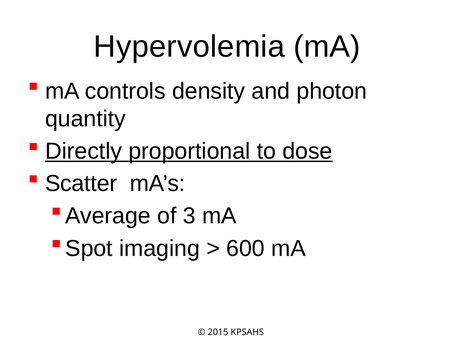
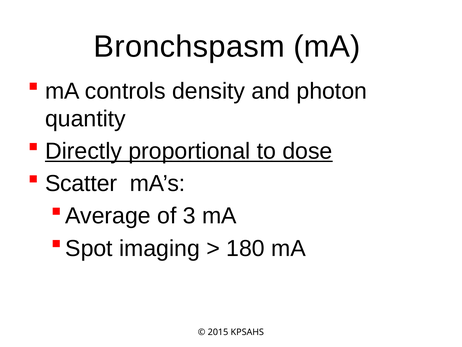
Hypervolemia: Hypervolemia -> Bronchspasm (189, 46)
600: 600 -> 180 (245, 248)
